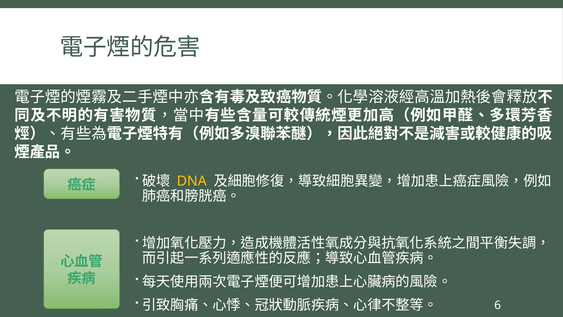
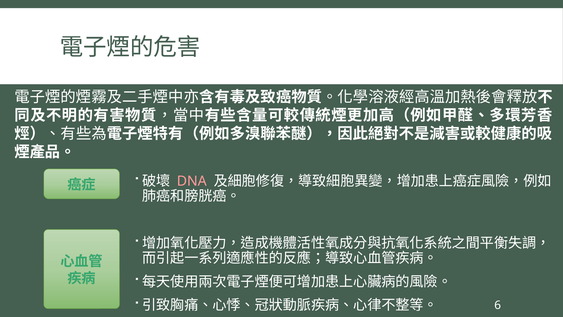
DNA colour: yellow -> pink (192, 181)
